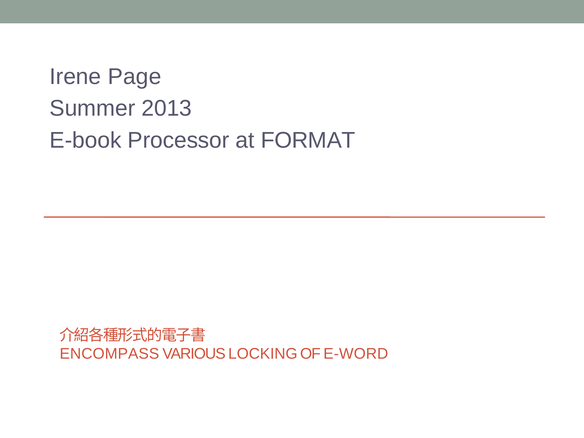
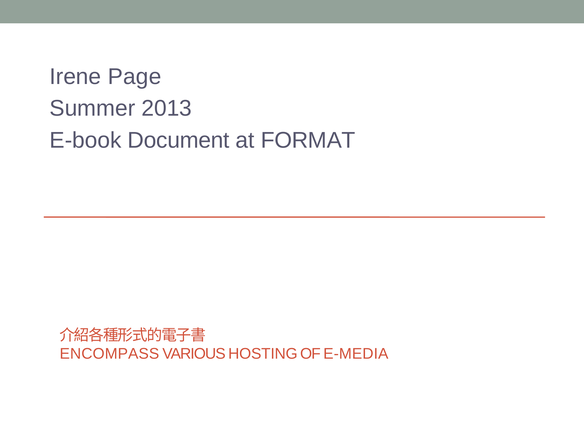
Processor: Processor -> Document (179, 140)
LOCKING: LOCKING -> HOSTING (263, 354)
E-WORD: E-WORD -> E-MEDIA (356, 354)
